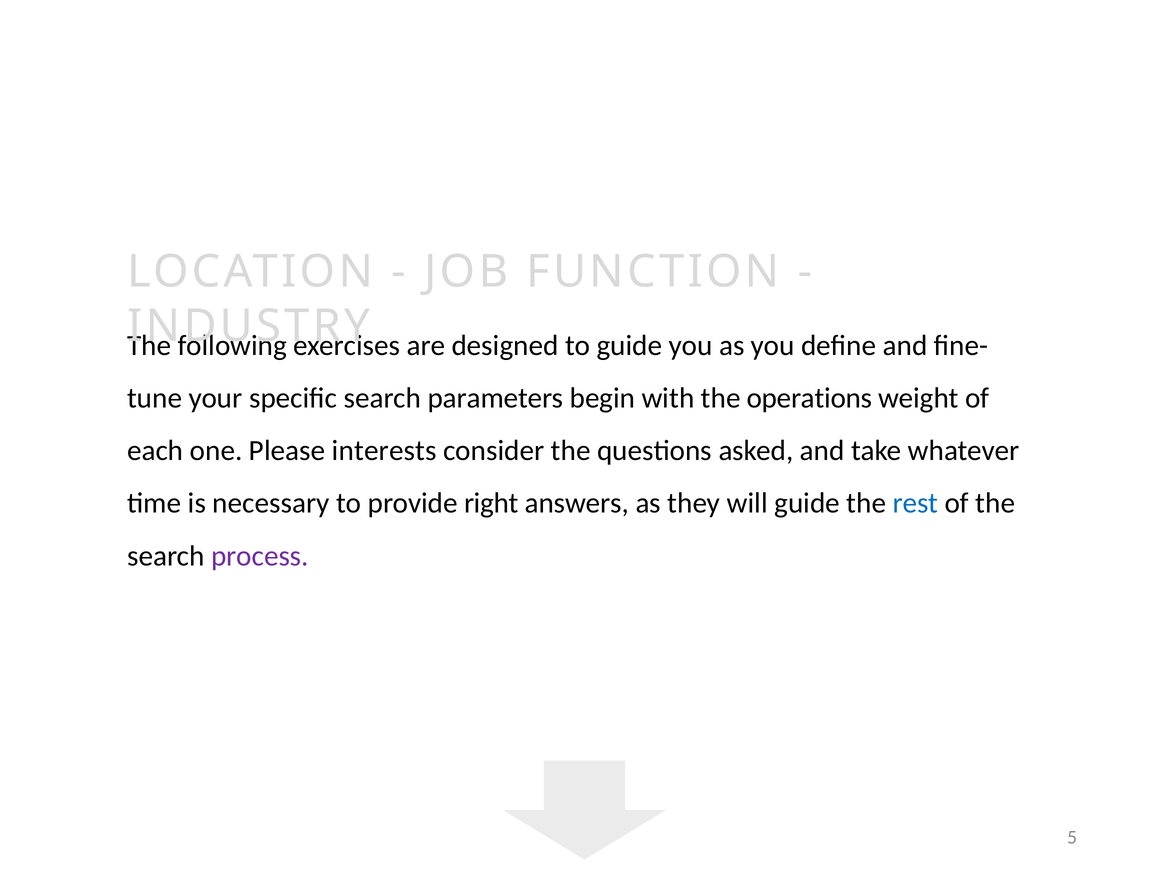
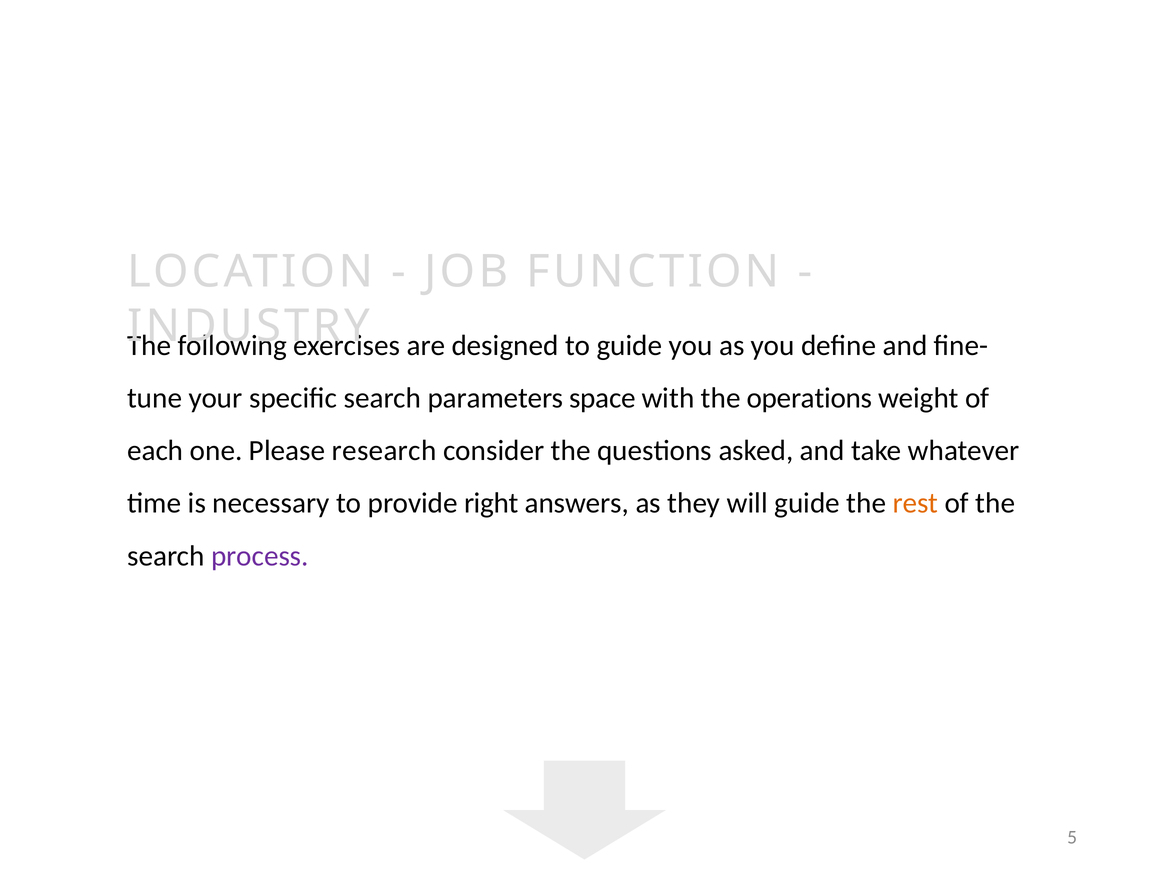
begin: begin -> space (603, 398)
interests: interests -> research (384, 451)
rest colour: blue -> orange (915, 503)
